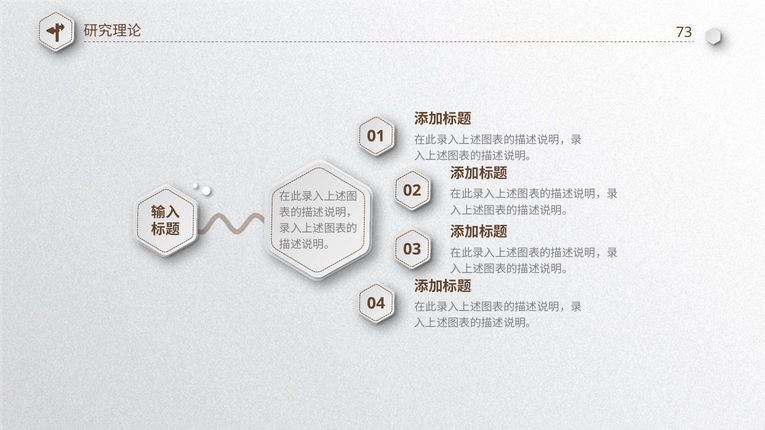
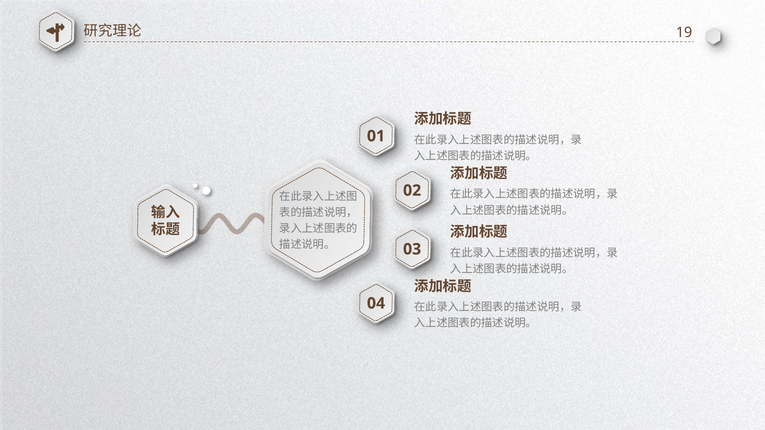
73: 73 -> 19 (684, 33)
